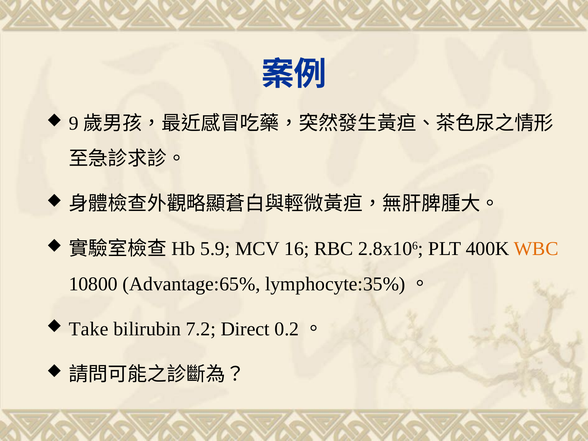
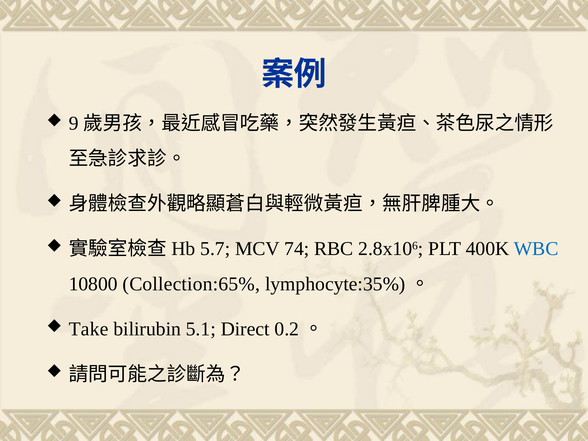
5.9: 5.9 -> 5.7 (215, 249)
16: 16 -> 74 (297, 249)
WBC colour: orange -> blue (536, 249)
Advantage:65%: Advantage:65% -> Collection:65% (191, 284)
7.2: 7.2 -> 5.1 (201, 329)
